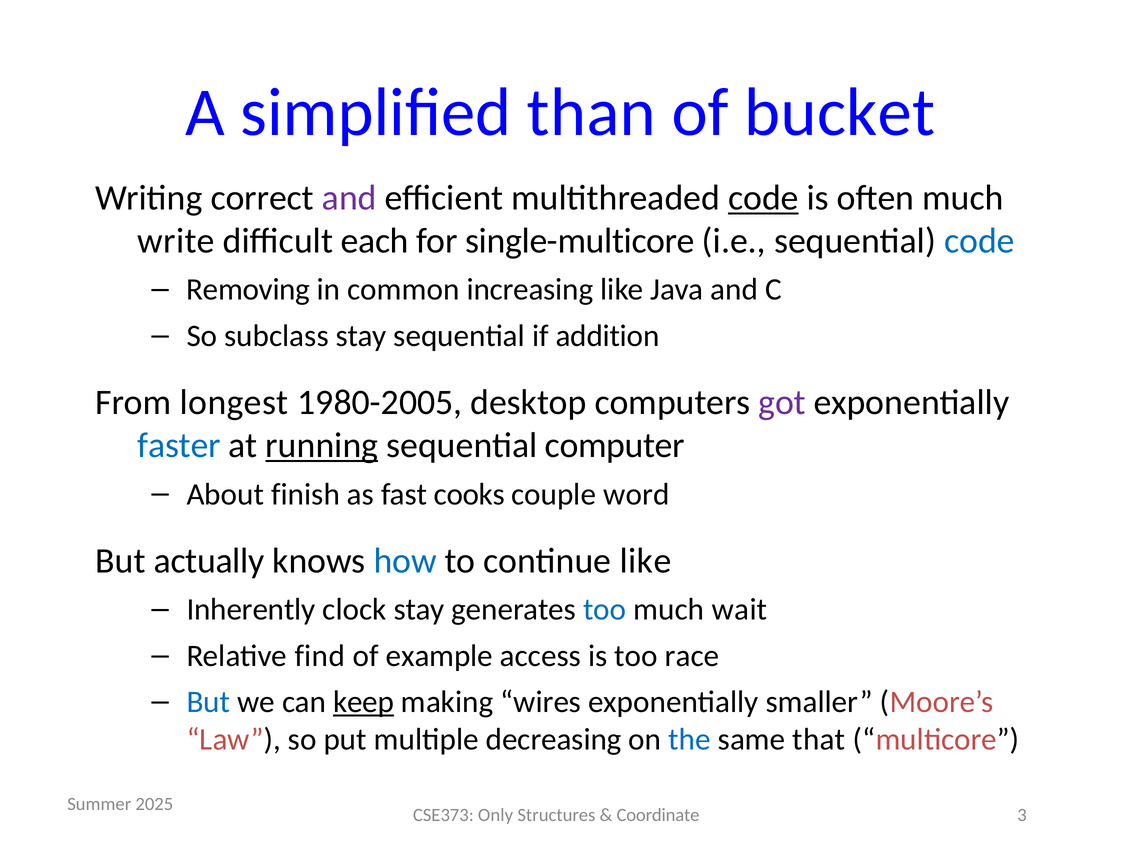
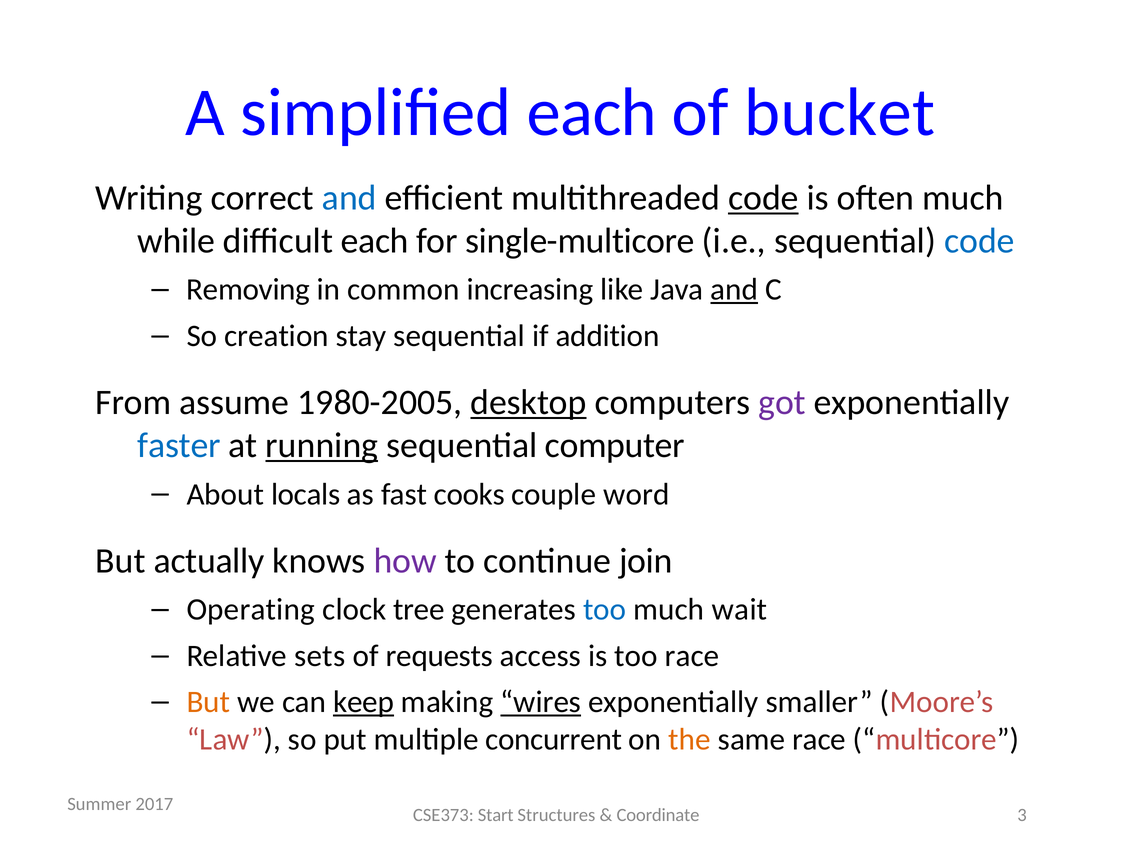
simplified than: than -> each (592, 112)
and colour: purple -> blue (349, 198)
write: write -> while (176, 241)
and underline: none -> present (734, 290)
subclass: subclass -> creation (277, 336)
longest: longest -> assume (234, 402)
desktop underline: none -> present (529, 402)
finish: finish -> locals (306, 494)
how colour: blue -> purple (405, 561)
continue like: like -> join (646, 561)
Inherently: Inherently -> Operating (251, 609)
clock stay: stay -> tree (419, 609)
find: find -> sets (320, 655)
example: example -> requests (439, 655)
But colour: blue -> orange (208, 702)
wires underline: none -> present (541, 702)
decreasing: decreasing -> concurrent (554, 739)
the colour: blue -> orange (690, 739)
same that: that -> race (819, 739)
2025: 2025 -> 2017 (154, 804)
Only: Only -> Start (496, 815)
